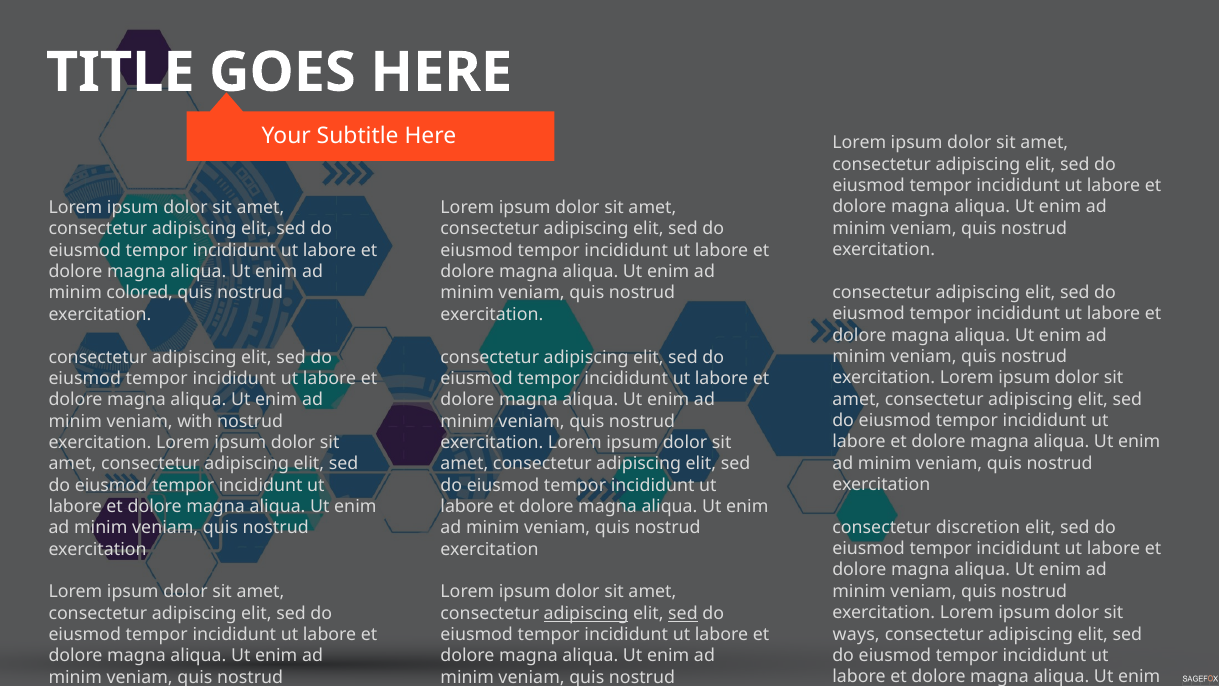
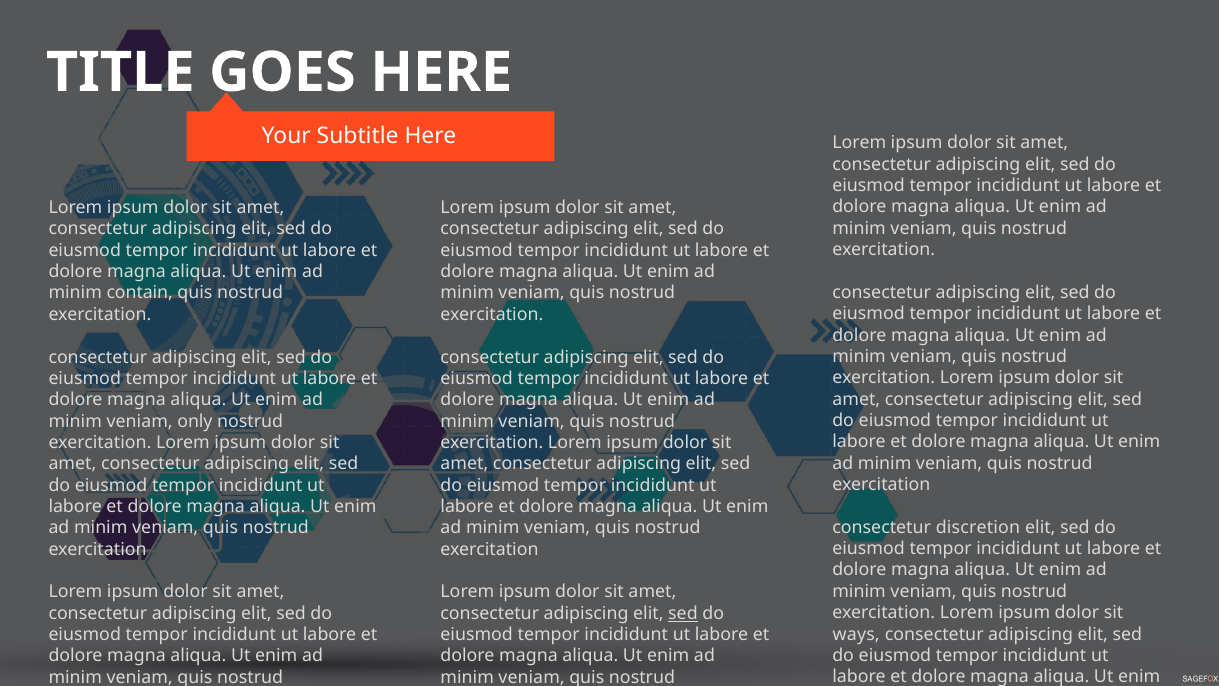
colored: colored -> contain (140, 293)
with: with -> only (195, 421)
adipiscing underline: present -> none (586, 613)
